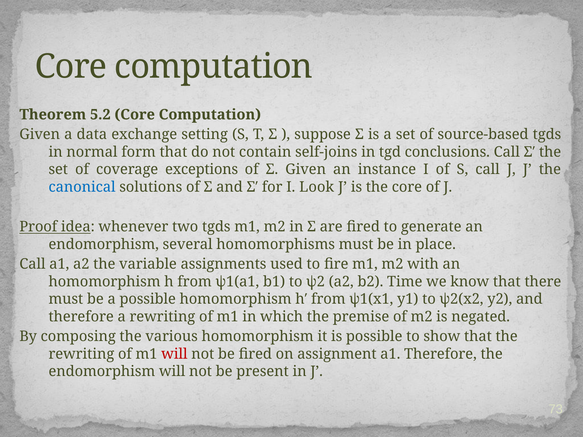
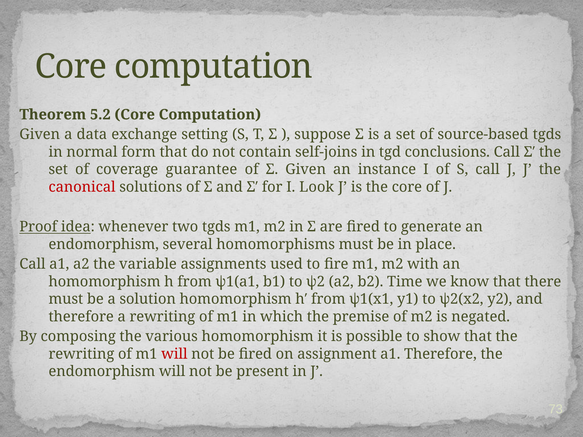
exceptions: exceptions -> guarantee (201, 170)
canonical colour: blue -> red (82, 187)
a possible: possible -> solution (148, 299)
